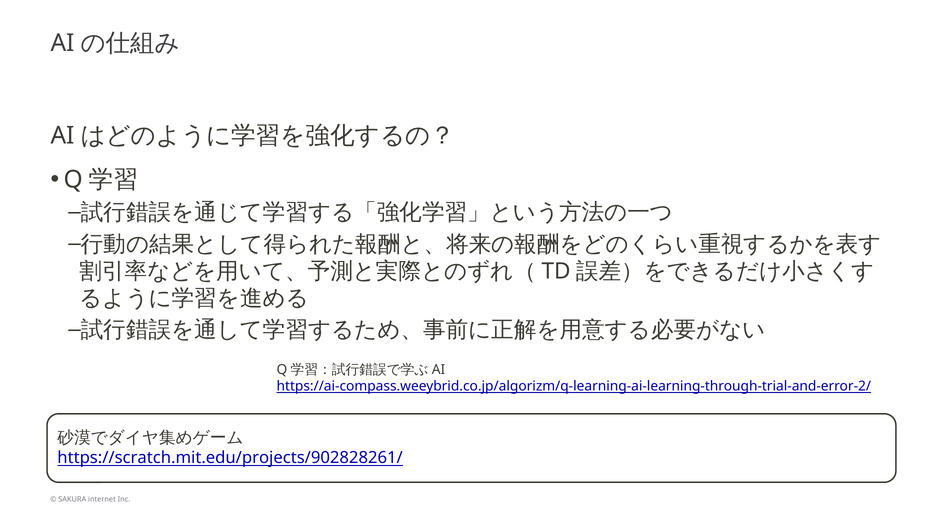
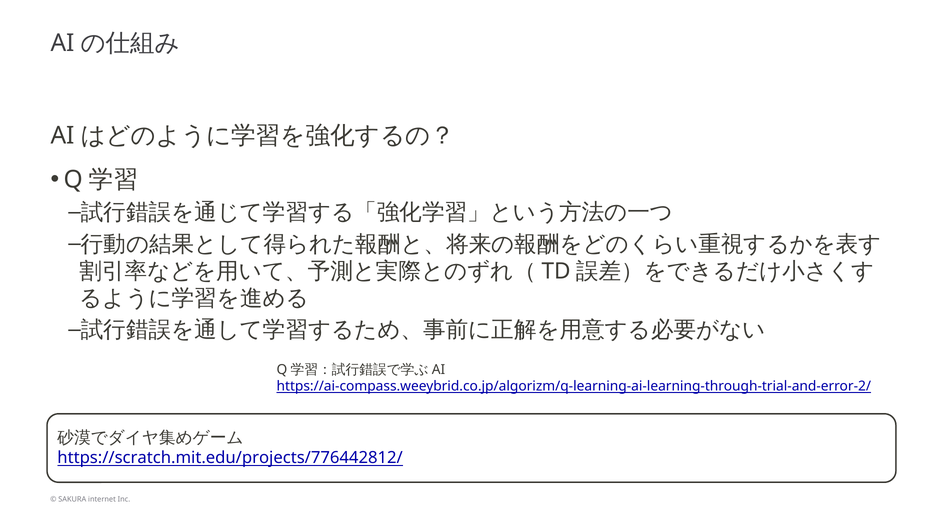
https://scratch.mit.edu/projects/902828261/: https://scratch.mit.edu/projects/902828261/ -> https://scratch.mit.edu/projects/776442812/ (230, 457)
